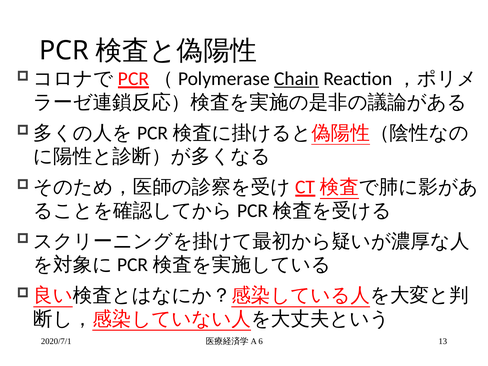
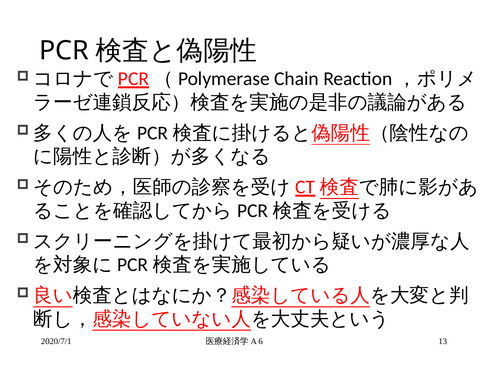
Chain underline: present -> none (297, 79)
